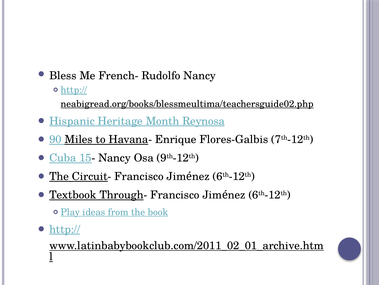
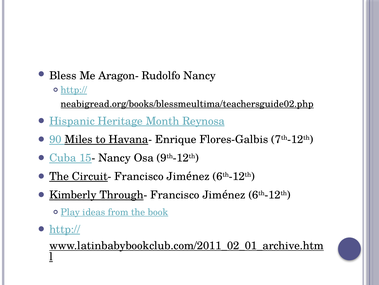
French-: French- -> Aragon- (119, 76)
Textbook: Textbook -> Kimberly (73, 195)
